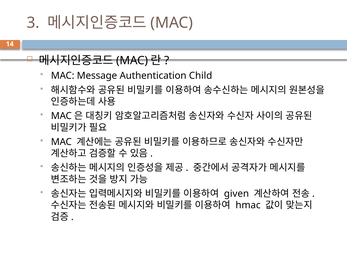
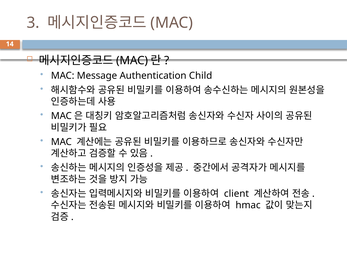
given: given -> client (236, 193)
